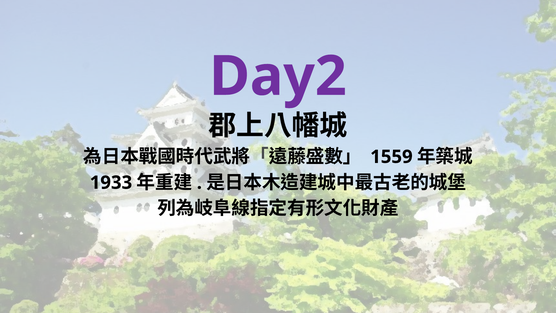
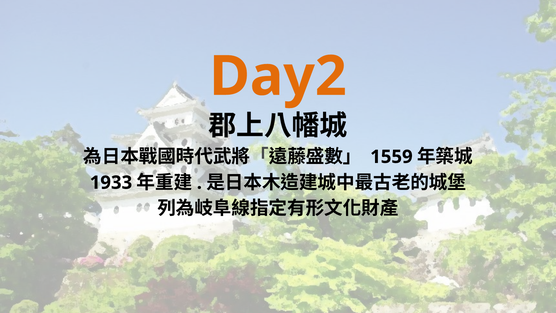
Day2 colour: purple -> orange (278, 76)
